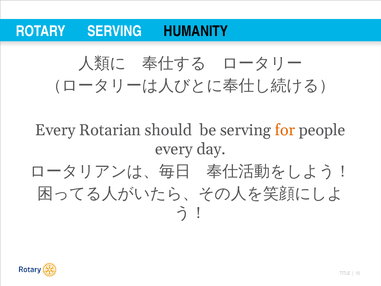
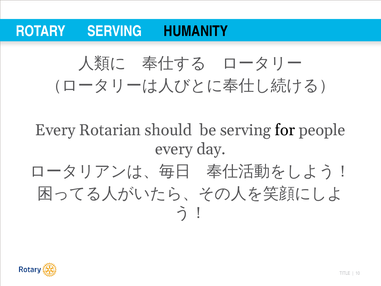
for colour: orange -> black (285, 130)
